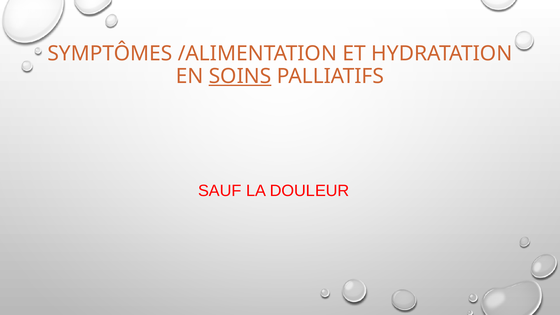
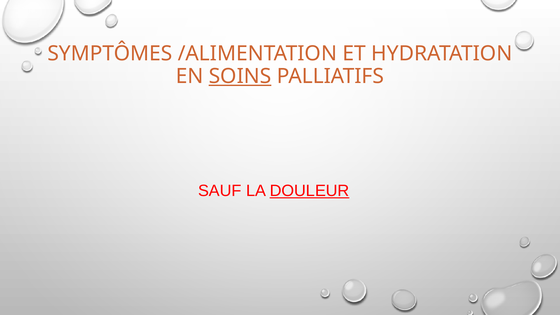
DOULEUR underline: none -> present (310, 191)
